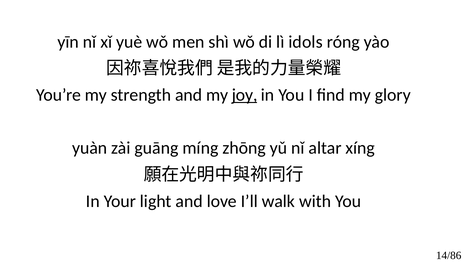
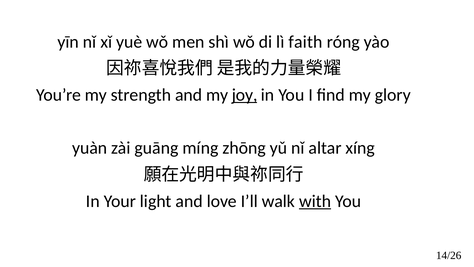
idols: idols -> faith (306, 42)
with underline: none -> present (315, 201)
14/86: 14/86 -> 14/26 (449, 255)
